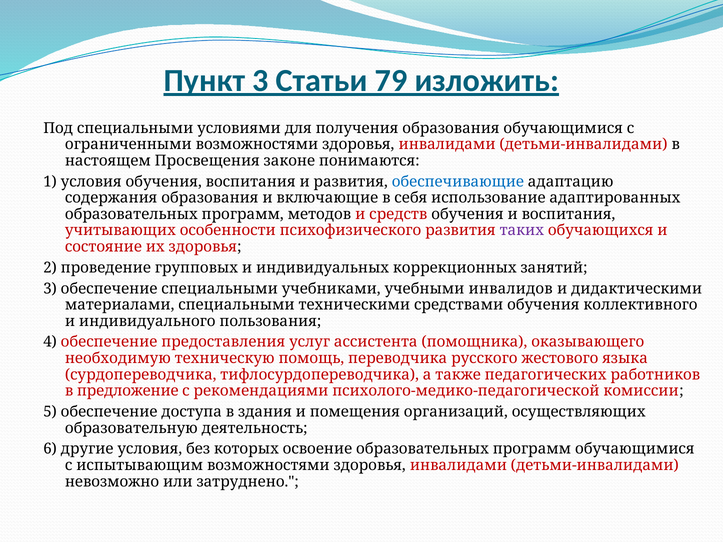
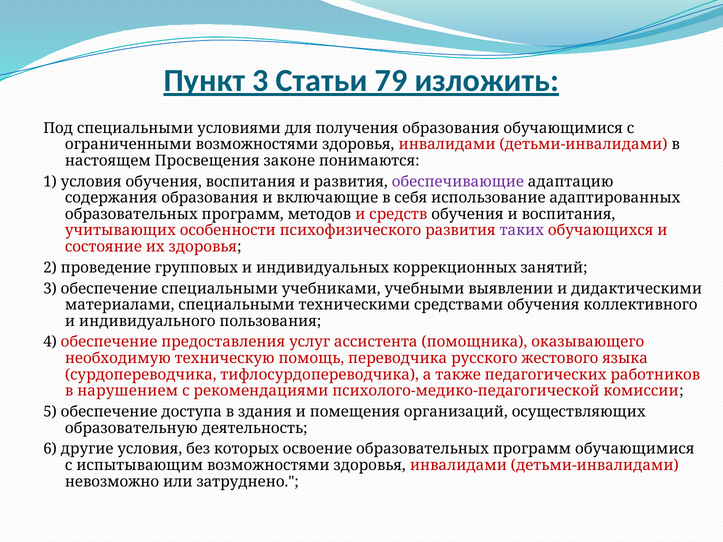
обеспечивающие colour: blue -> purple (458, 182)
инвалидов: инвалидов -> выявлении (511, 289)
предложение: предложение -> нарушением (128, 391)
